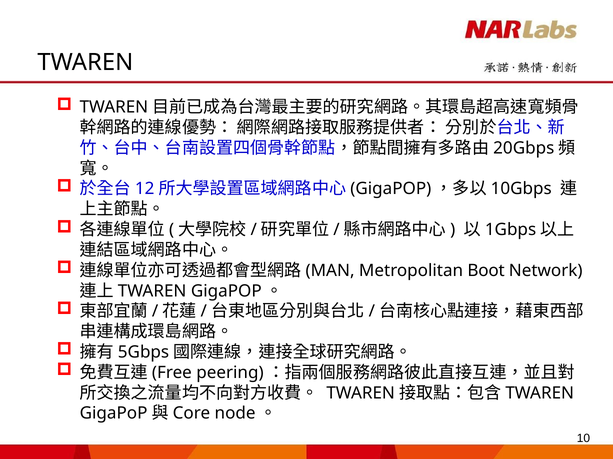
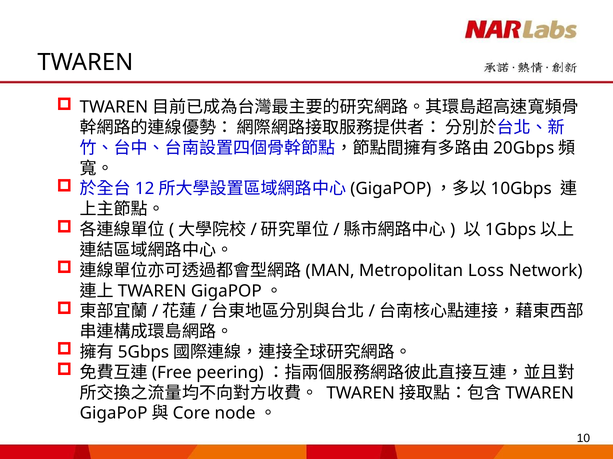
Boot: Boot -> Loss (486, 271)
